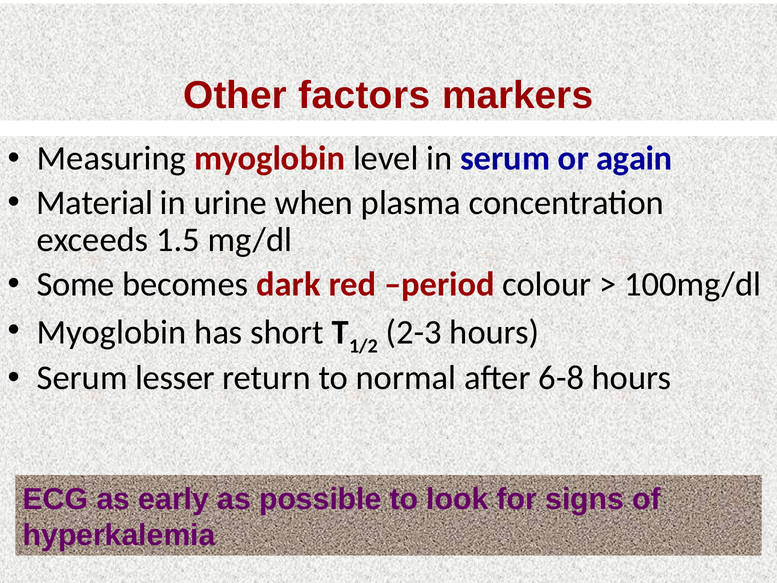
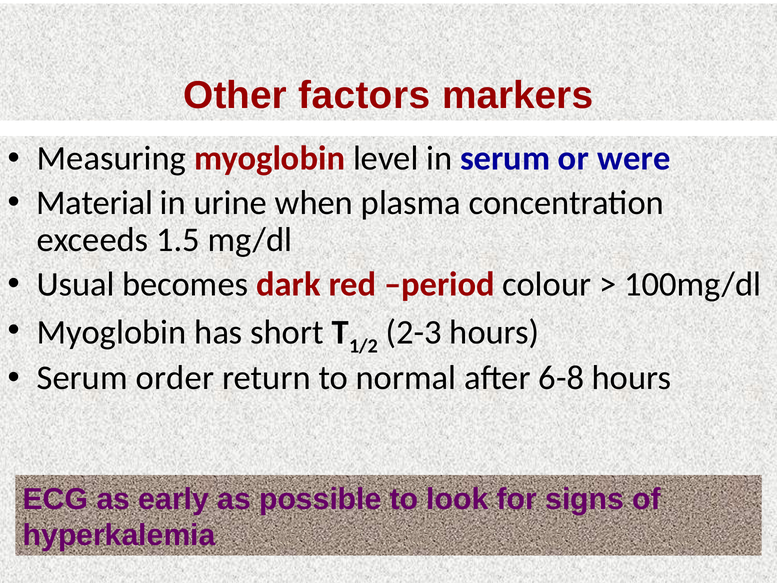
again: again -> were (634, 158)
Some: Some -> Usual (76, 284)
lesser: lesser -> order (175, 378)
